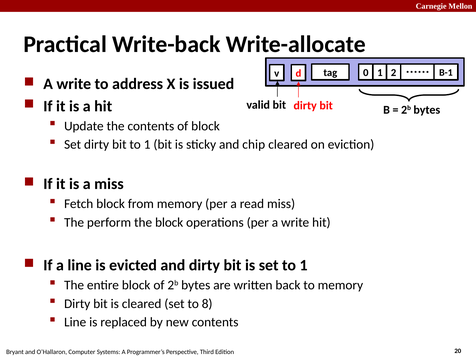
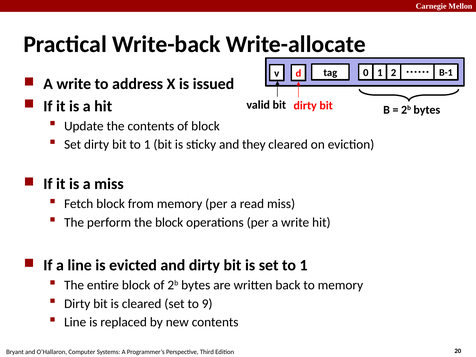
chip: chip -> they (254, 145)
8: 8 -> 9 (207, 304)
